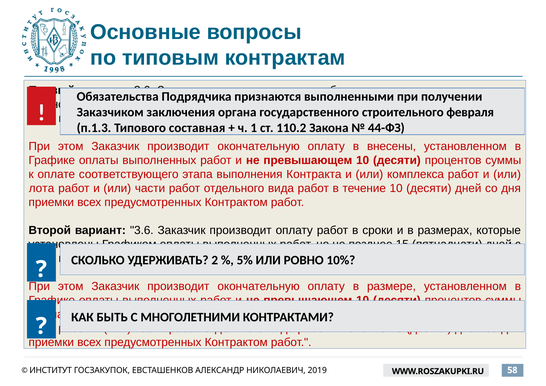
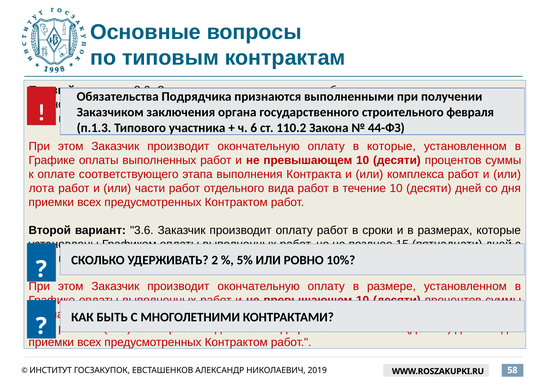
составная: составная -> участника (197, 128)
1: 1 -> 6 (254, 128)
в внесены: внесены -> которые (391, 146)
